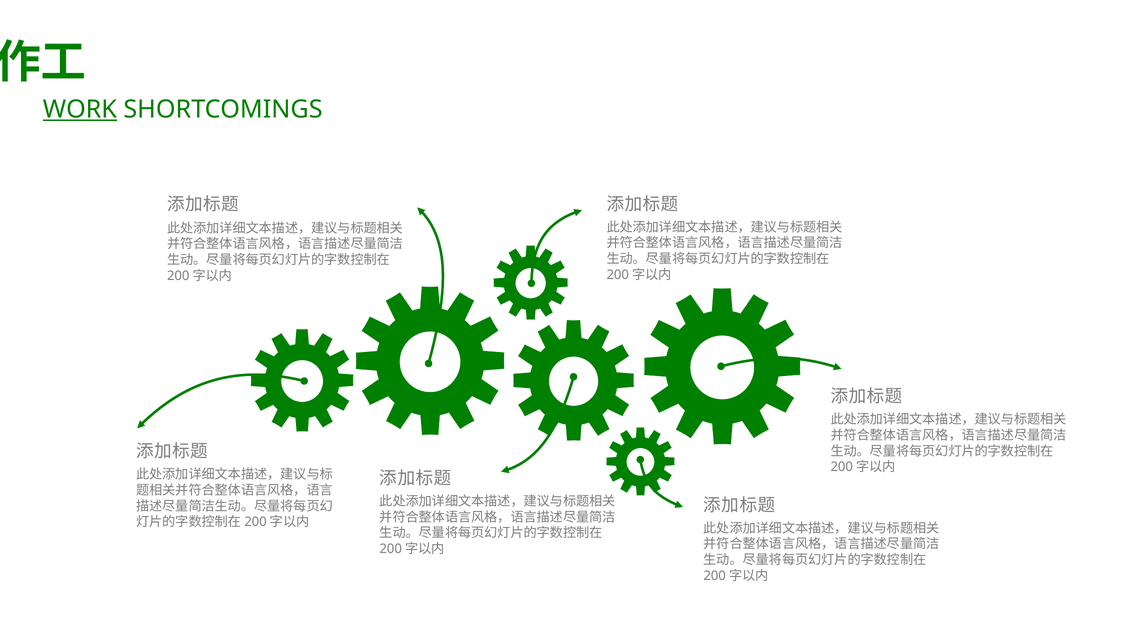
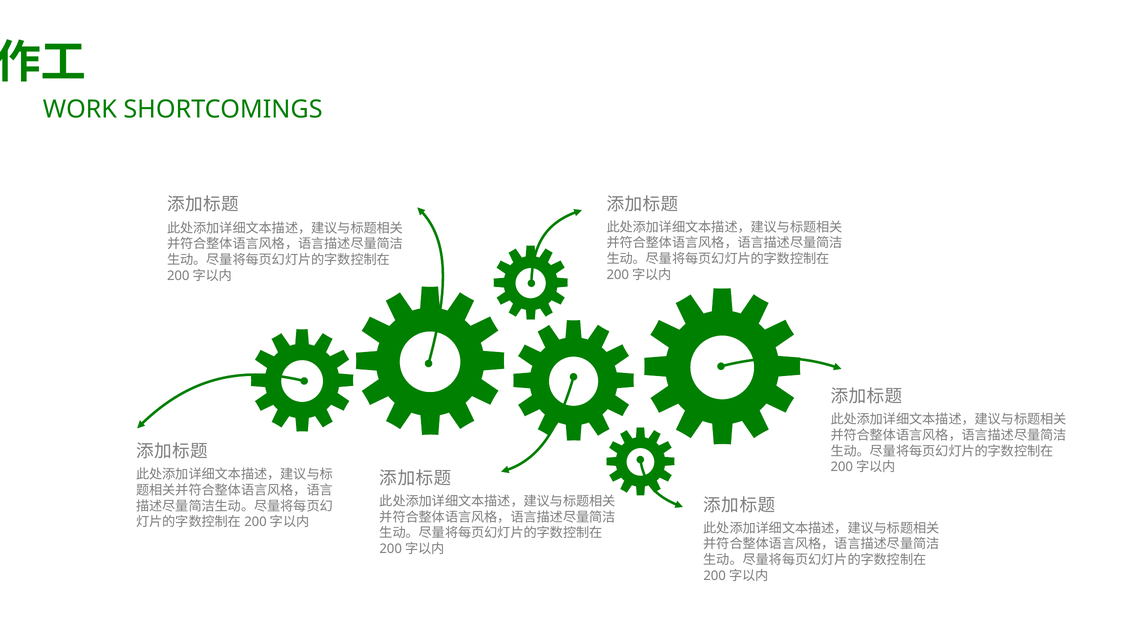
WORK underline: present -> none (80, 110)
